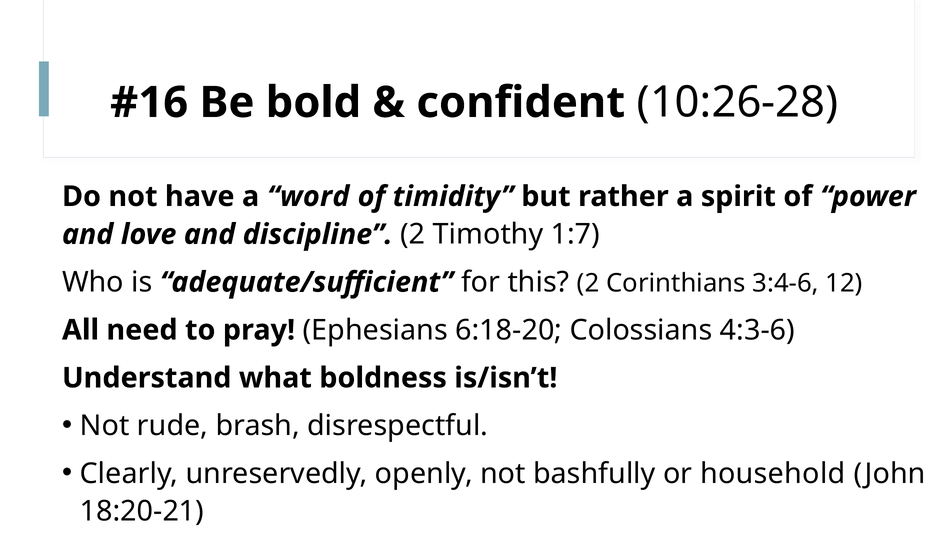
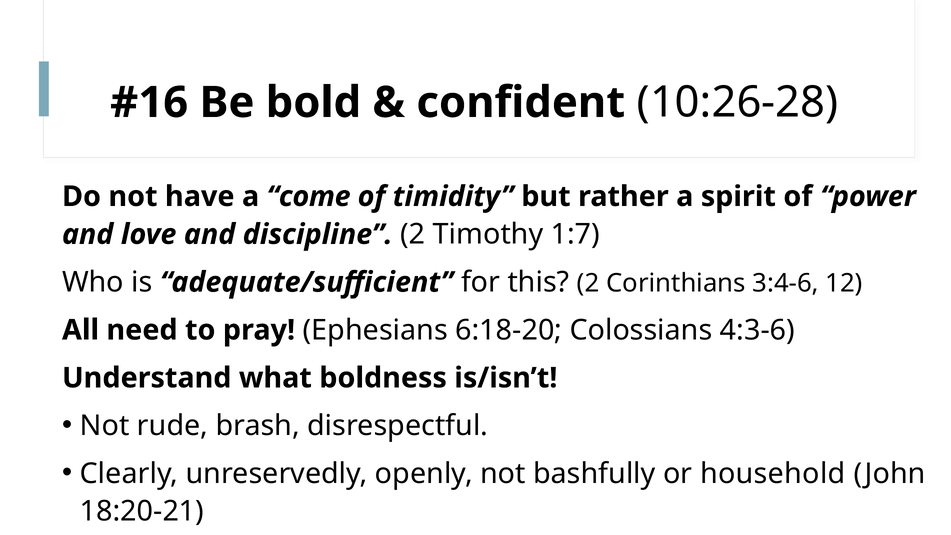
word: word -> come (309, 196)
